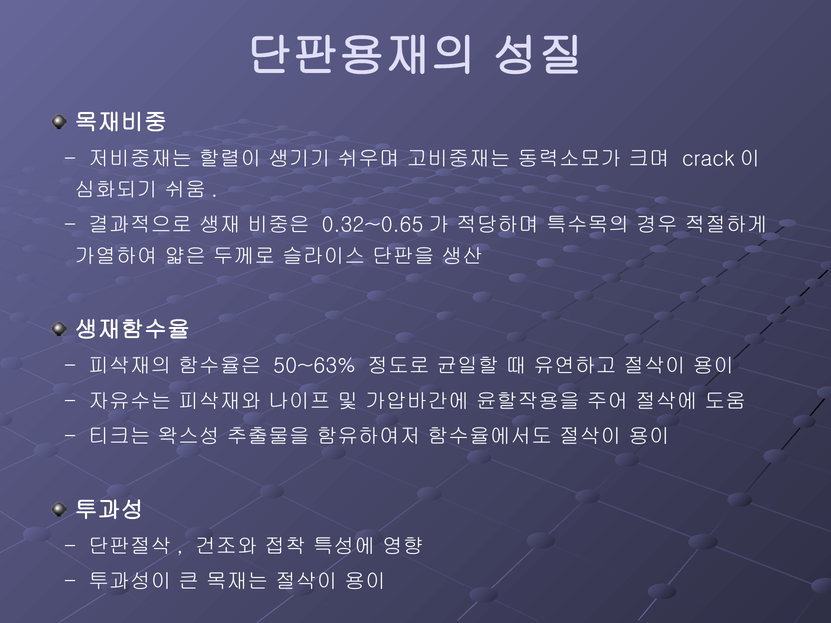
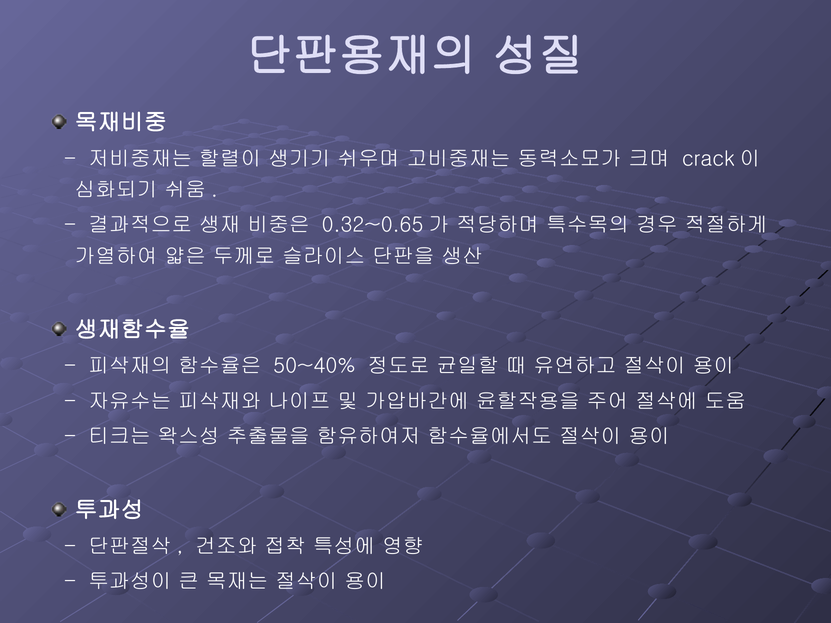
50~63%: 50~63% -> 50~40% (314, 366)
